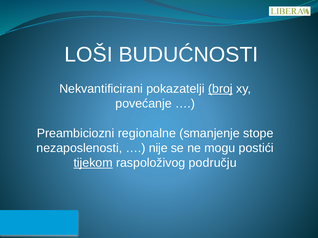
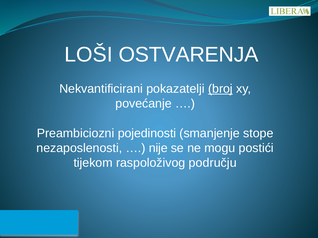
BUDUĆNOSTI: BUDUĆNOSTI -> OSTVARENJA (188, 55)
regionalne: regionalne -> pojedinosti (147, 133)
tijekom underline: present -> none (93, 163)
